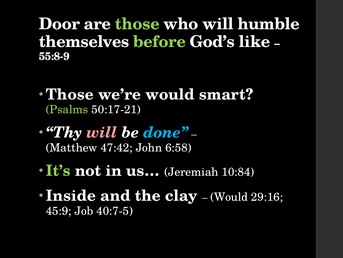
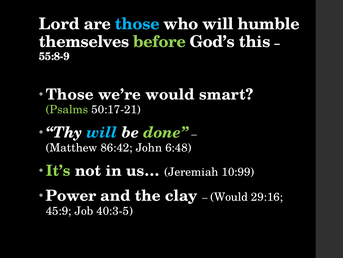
Door: Door -> Lord (59, 24)
those colour: light green -> light blue (137, 24)
like: like -> this (255, 42)
will colour: pink -> light blue (102, 132)
done colour: light blue -> light green (166, 132)
47:42: 47:42 -> 86:42 (117, 147)
6:58: 6:58 -> 6:48 (178, 147)
10:84: 10:84 -> 10:99 (238, 172)
Inside: Inside -> Power (71, 195)
40:7-5: 40:7-5 -> 40:3-5 (115, 210)
